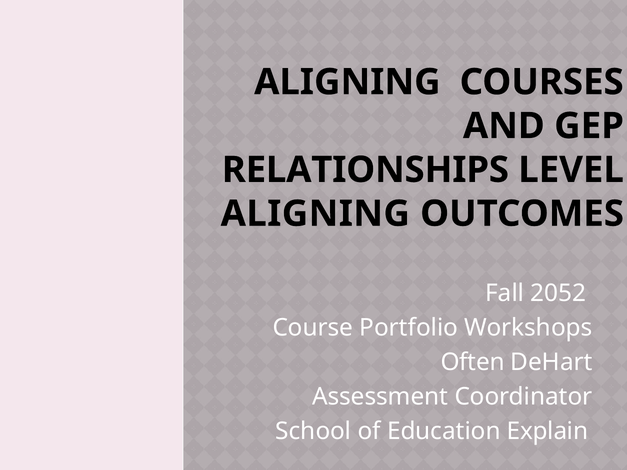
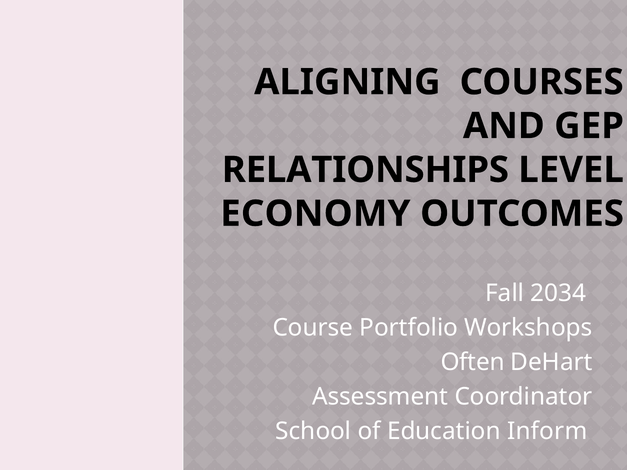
ALIGNING: ALIGNING -> ECONOMY (315, 214)
2052: 2052 -> 2034 (558, 294)
Explain: Explain -> Inform (547, 432)
